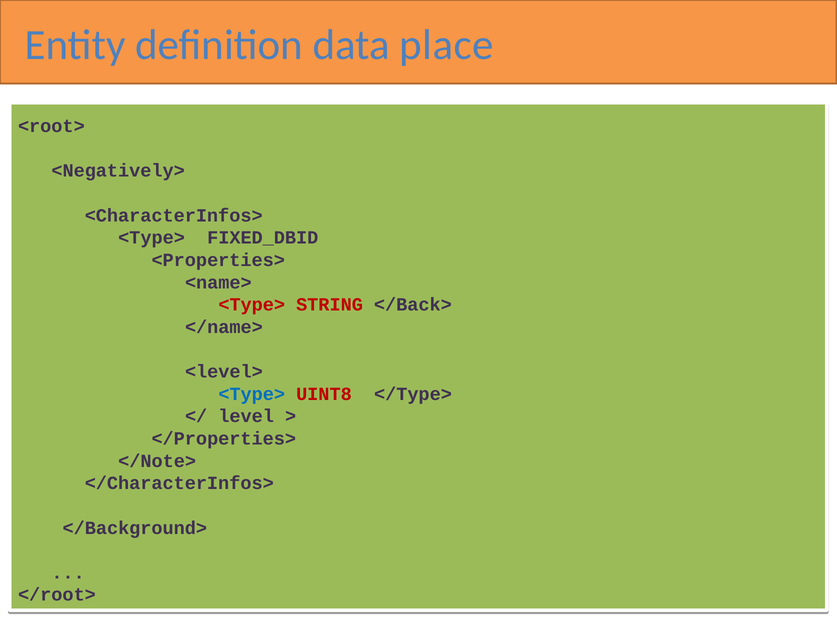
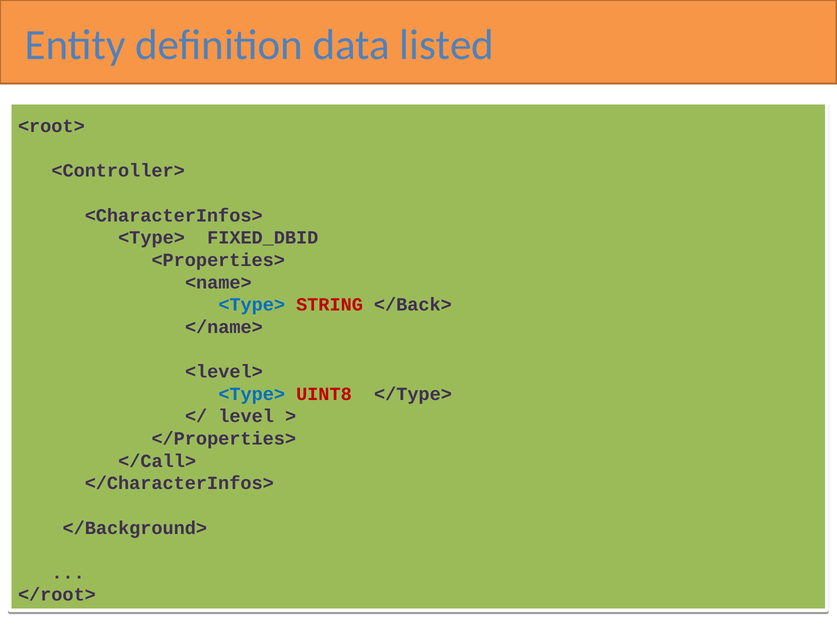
place: place -> listed (447, 45)
<Negatively>: <Negatively> -> <Controller> (118, 171)
<Type> colour: red -> blue (252, 305)
</Note>: </Note> -> </Call> (157, 461)
